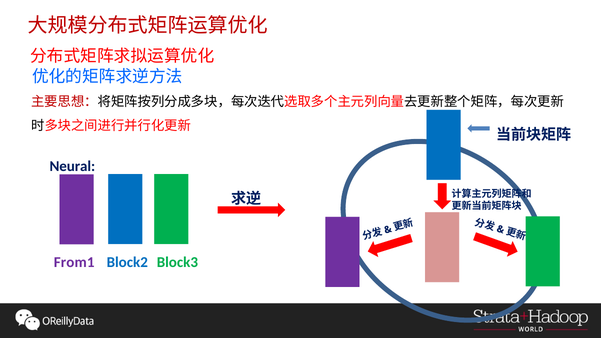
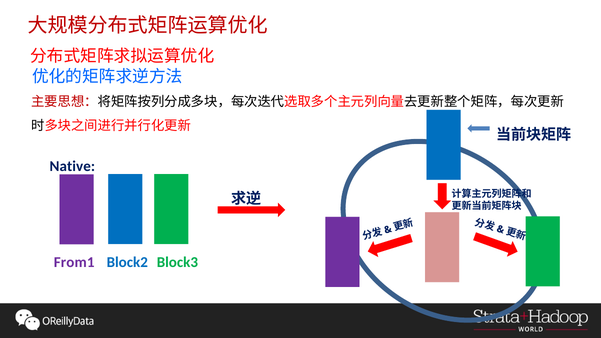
Neural: Neural -> Native (72, 167)
